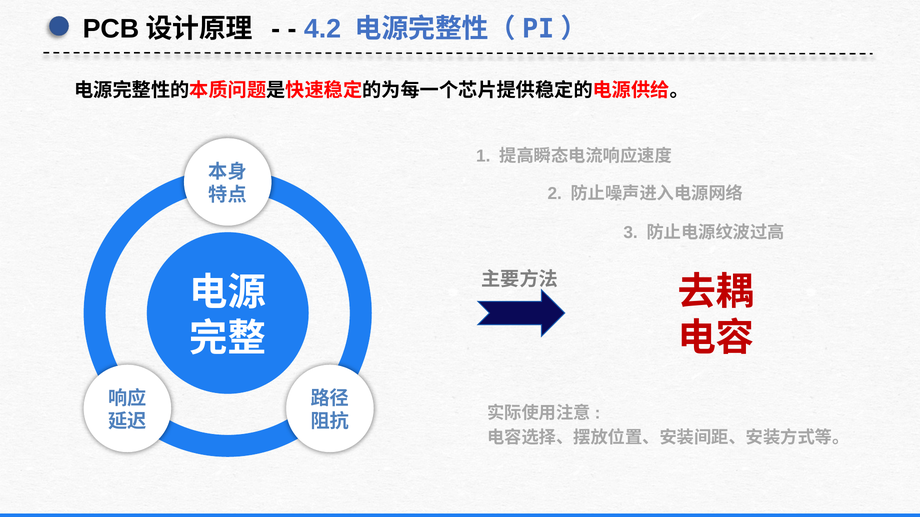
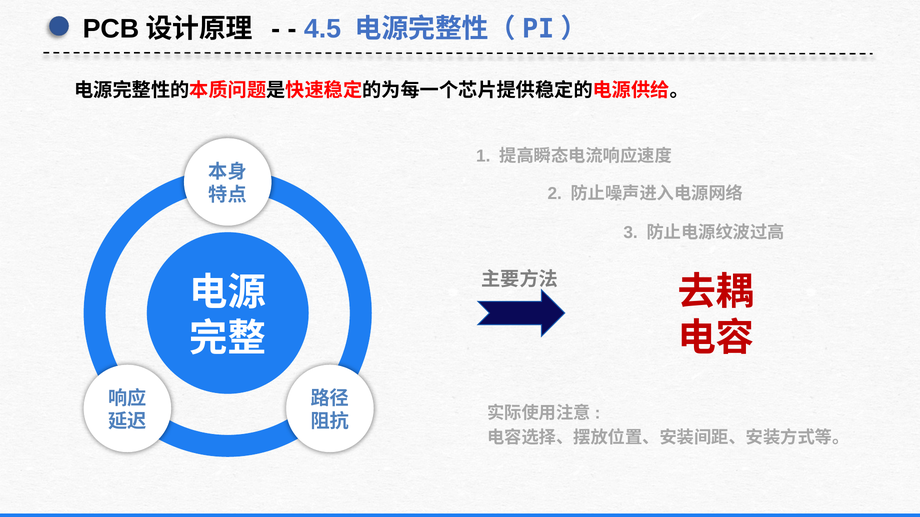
4.2: 4.2 -> 4.5 (323, 29)
